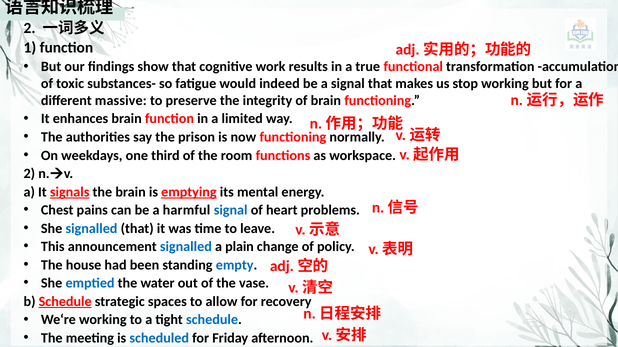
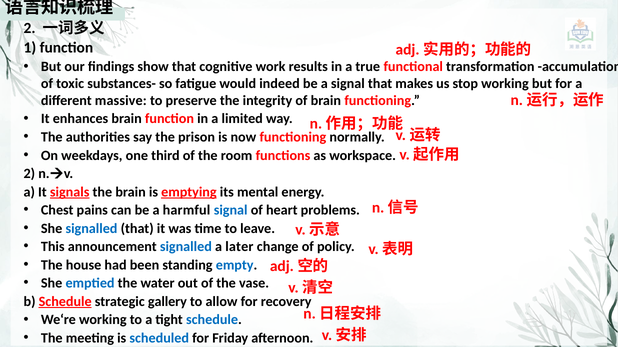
plain: plain -> later (239, 247)
spaces: spaces -> gallery (167, 302)
